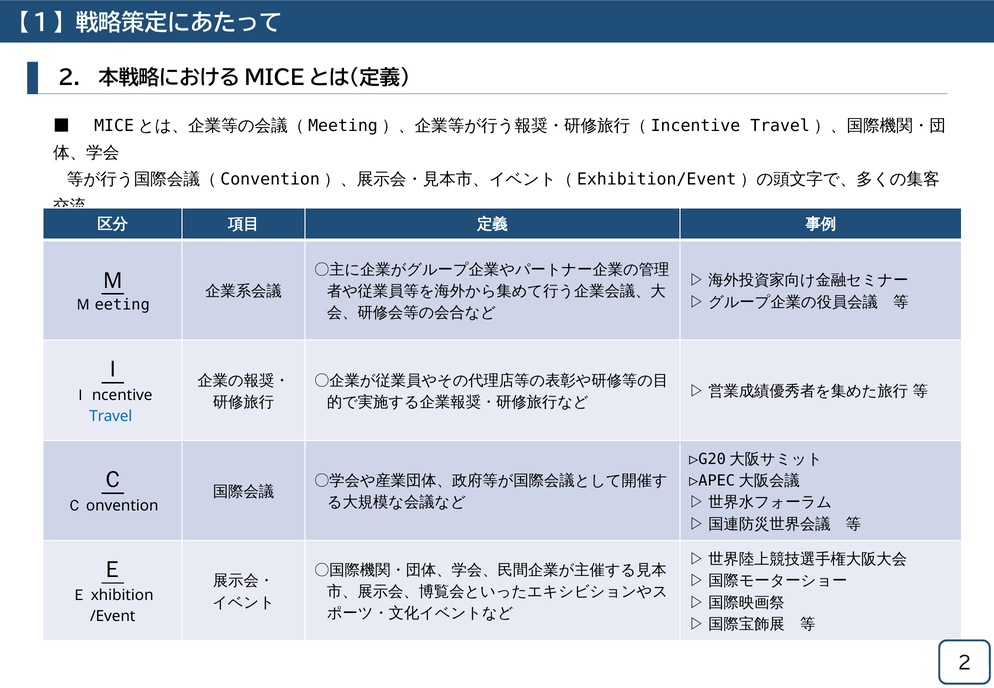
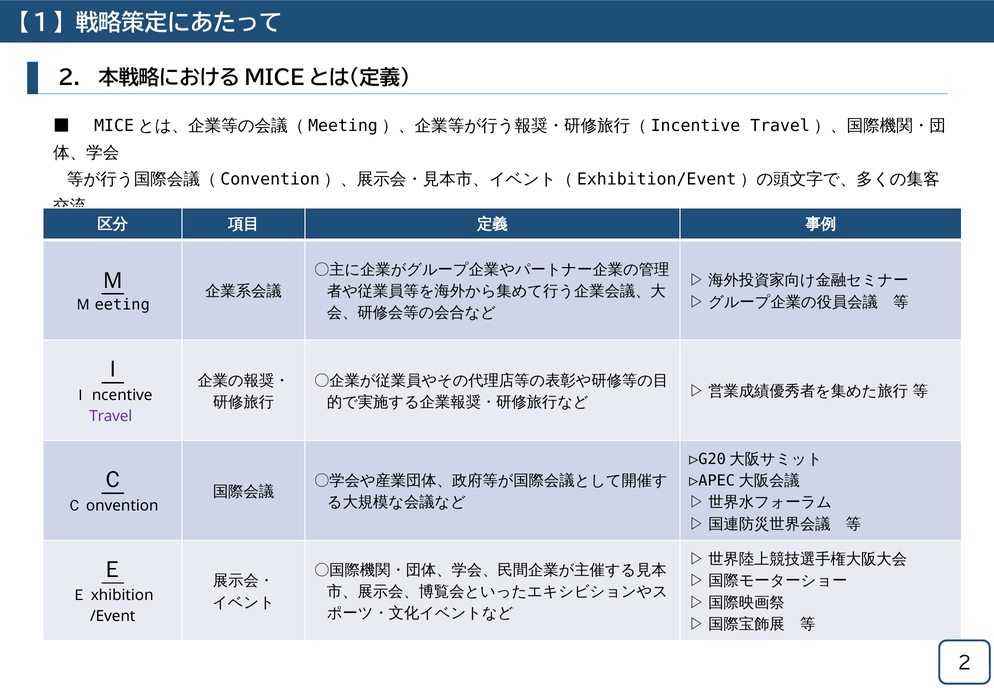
Travel colour: blue -> purple (111, 416)
